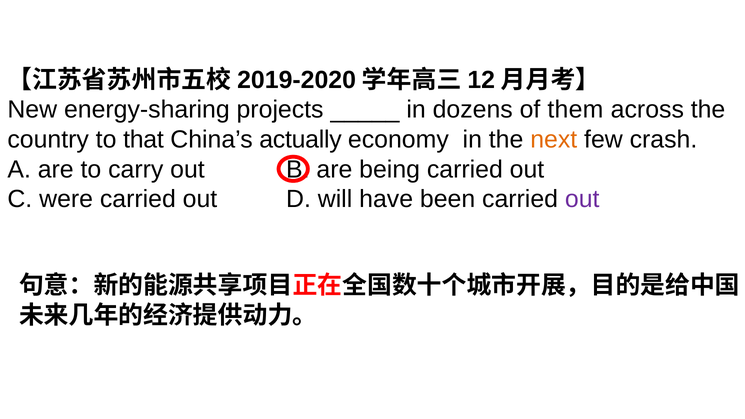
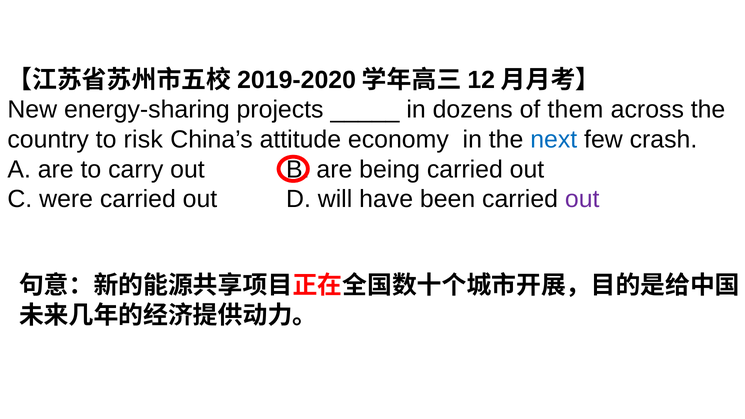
that: that -> risk (143, 140)
actually: actually -> attitude (300, 140)
next colour: orange -> blue (554, 140)
